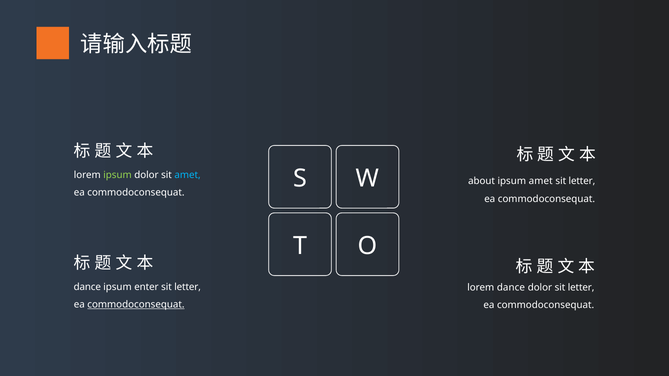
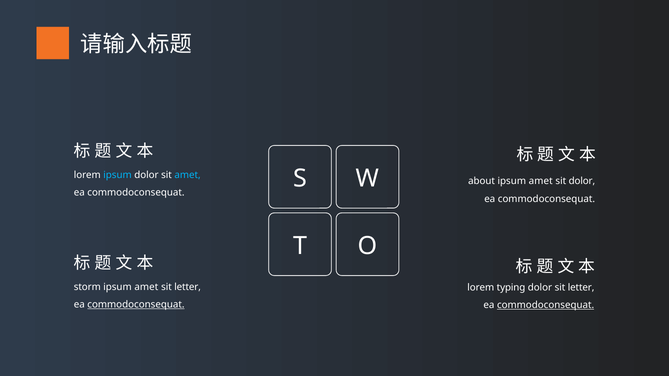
ipsum colour: light green -> light blue (117, 175)
letter: letter -> dolor (582, 181)
dance: dance -> storm (87, 287)
enter: enter -> amet (146, 287)
lorem dance: dance -> typing (511, 288)
commodoconsequat underline: none -> present (546, 305)
